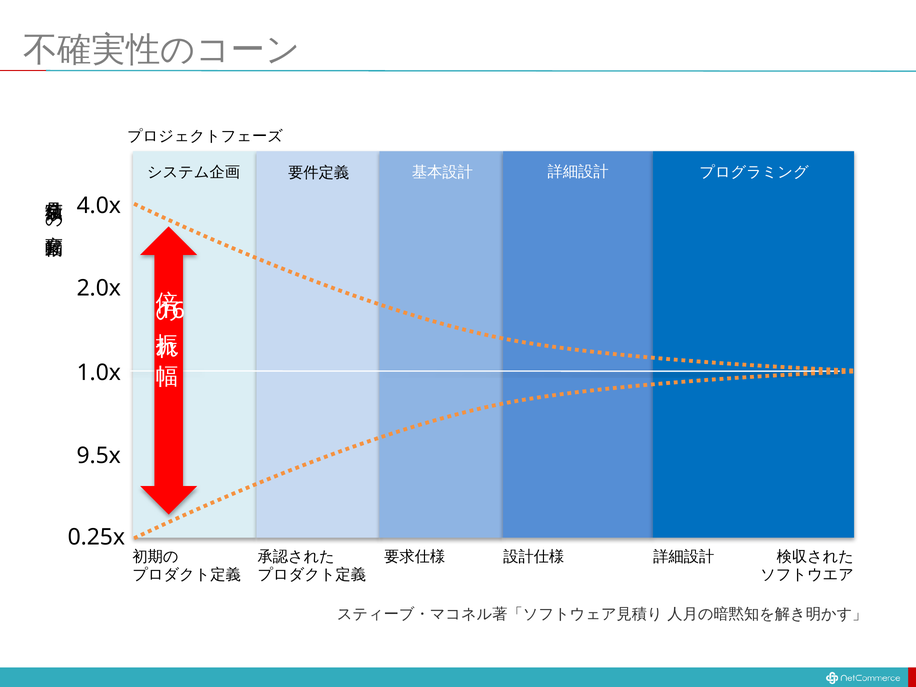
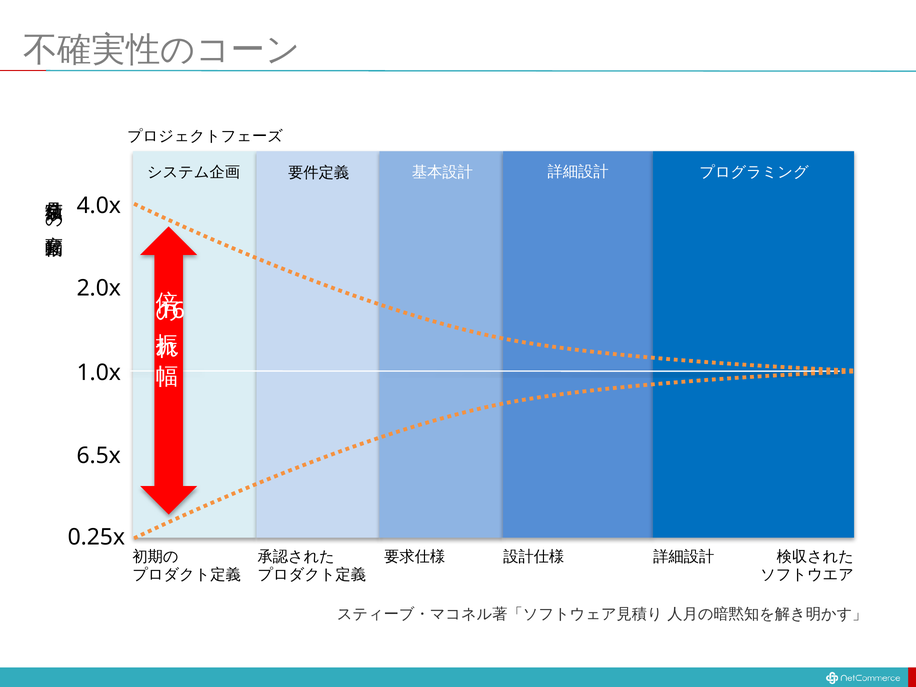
9.5x: 9.5x -> 6.5x (99, 456)
